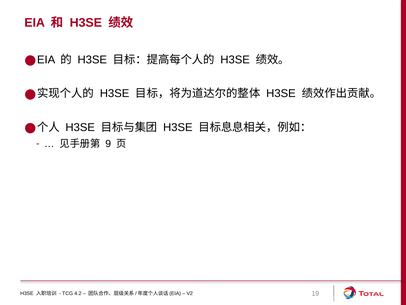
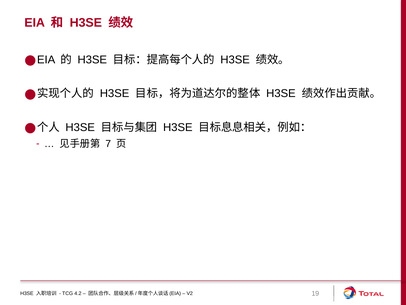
9: 9 -> 7 (108, 143)
